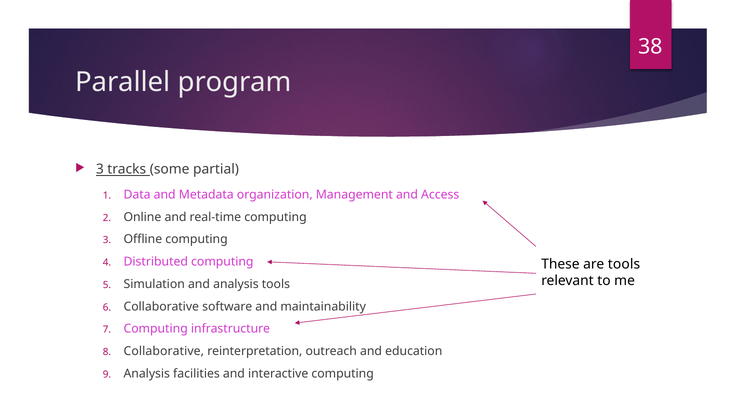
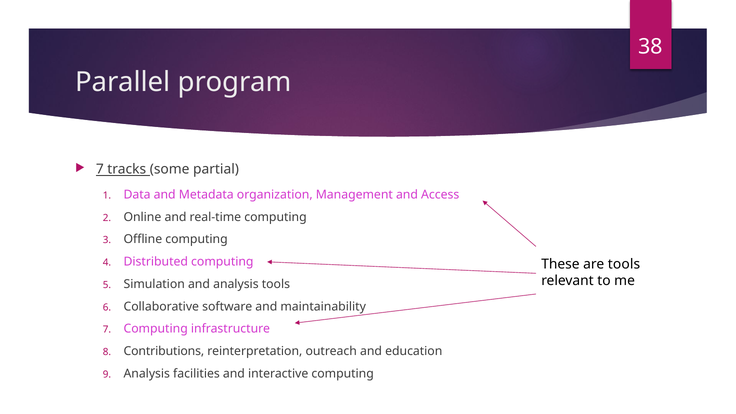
3: 3 -> 7 (100, 169)
Collaborative: Collaborative -> Contributions (164, 351)
